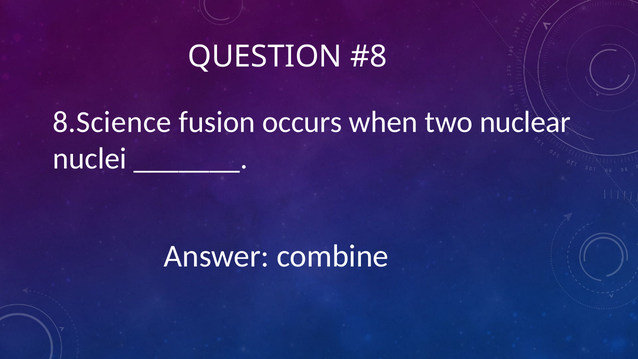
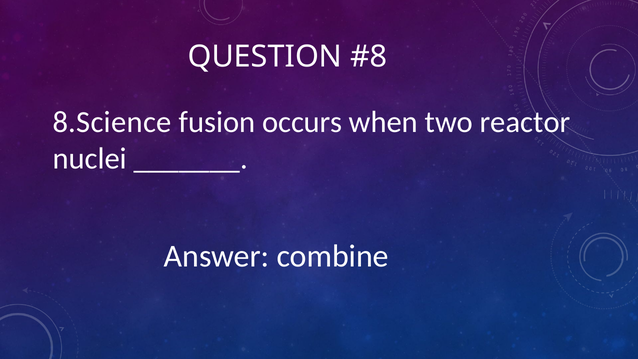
nuclear: nuclear -> reactor (525, 122)
